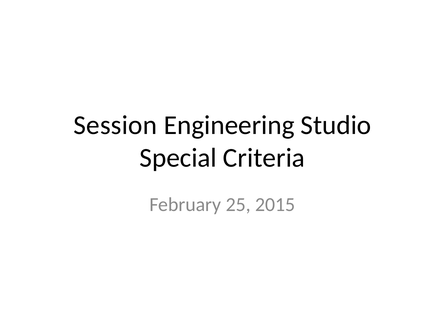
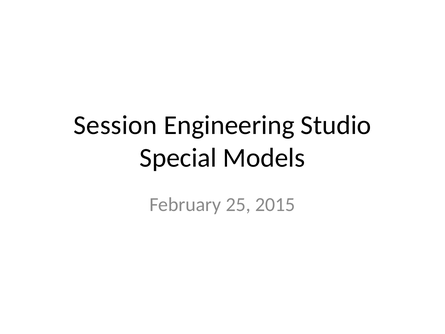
Criteria: Criteria -> Models (264, 158)
